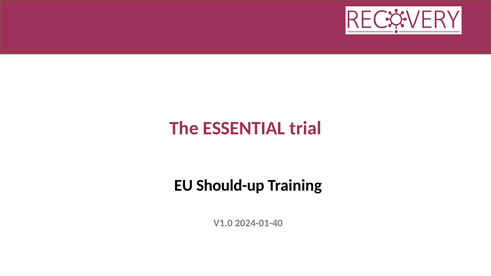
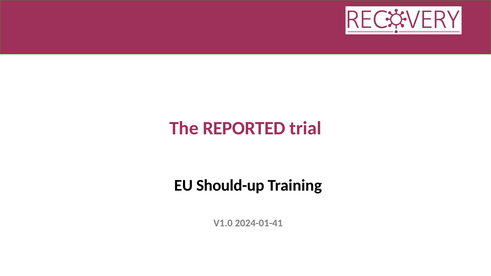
ESSENTIAL: ESSENTIAL -> REPORTED (244, 128)
2024-01-40: 2024-01-40 -> 2024-01-41 (259, 223)
